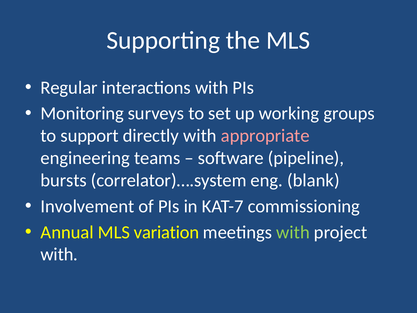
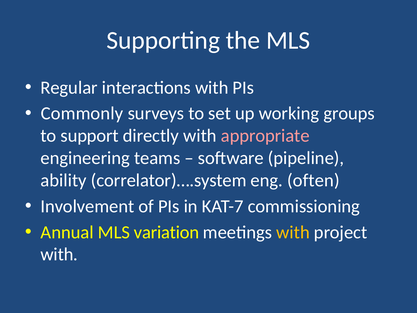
Monitoring: Monitoring -> Commonly (82, 113)
bursts: bursts -> ability (64, 180)
blank: blank -> often (313, 180)
with colour: light green -> yellow (293, 232)
